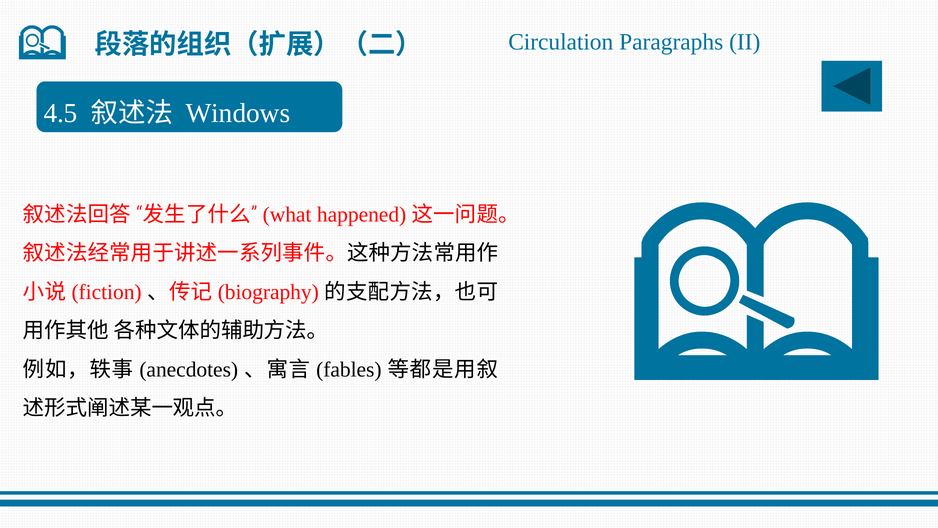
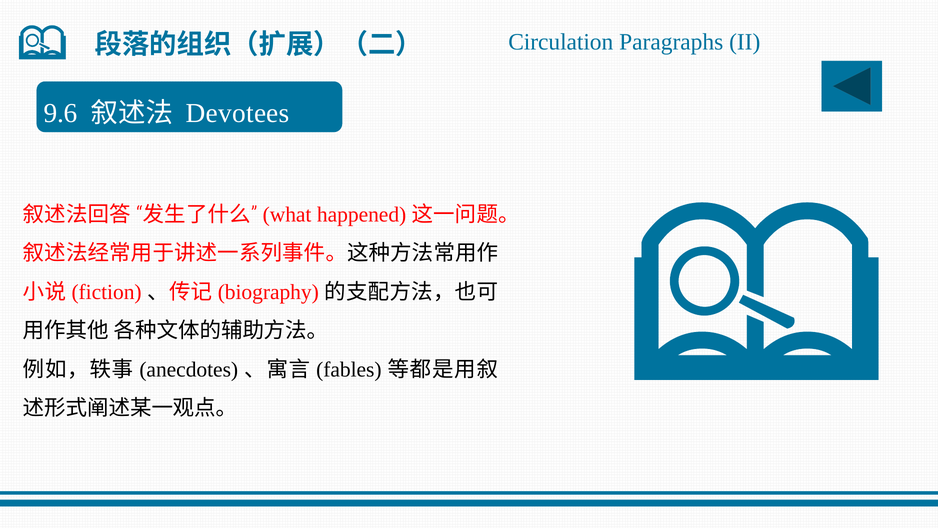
4.5: 4.5 -> 9.6 (61, 113)
Windows: Windows -> Devotees (238, 113)
